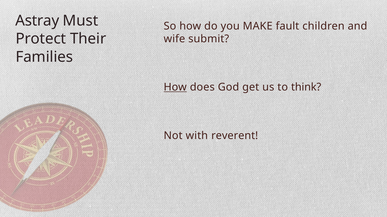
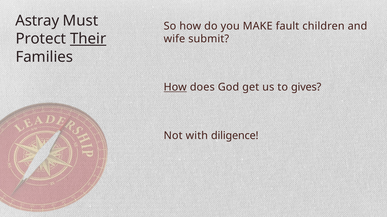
Their underline: none -> present (88, 39)
think: think -> gives (306, 87)
reverent: reverent -> diligence (235, 136)
